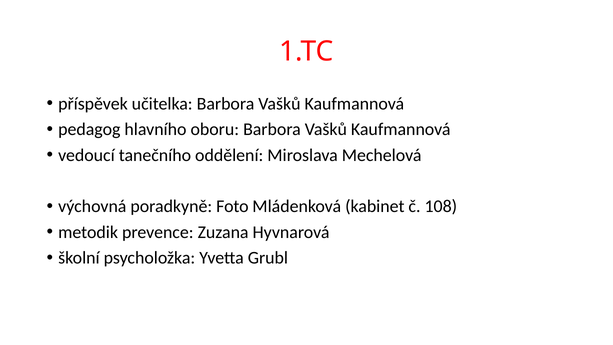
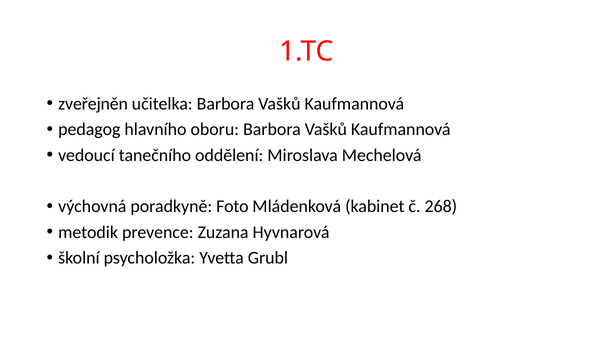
příspěvek: příspěvek -> zveřejněn (93, 104)
108: 108 -> 268 (441, 206)
